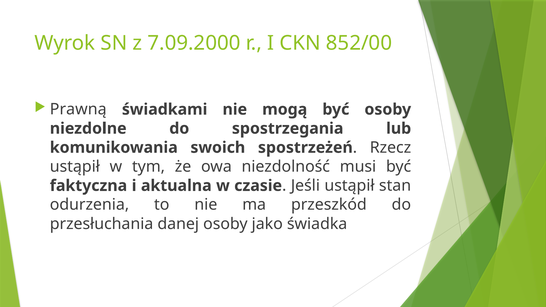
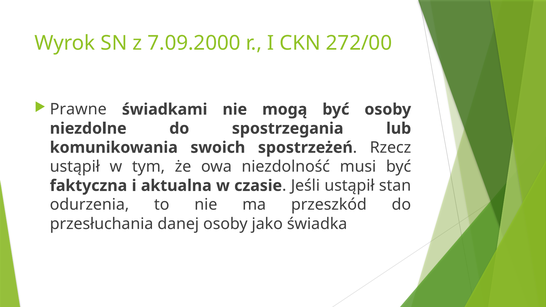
852/00: 852/00 -> 272/00 (359, 43)
Prawną: Prawną -> Prawne (78, 109)
